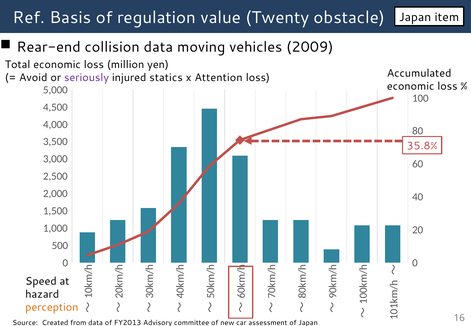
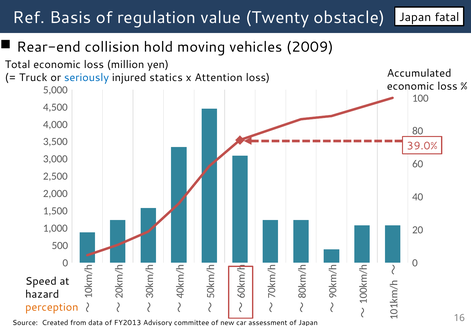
item: item -> fatal (447, 17)
collision data: data -> hold (158, 47)
Avoid: Avoid -> Truck (33, 78)
seriously colour: purple -> blue (87, 78)
35.8%: 35.8% -> 39.0% (422, 146)
